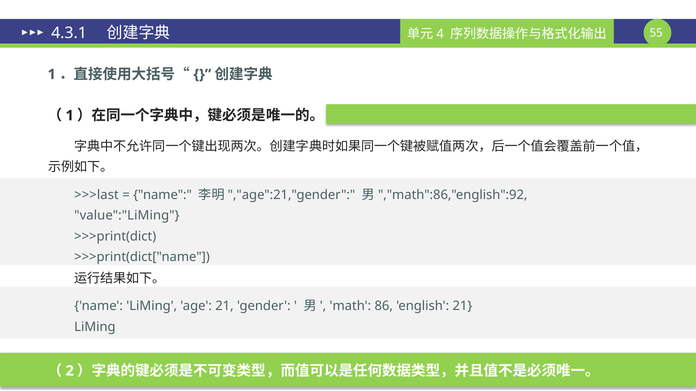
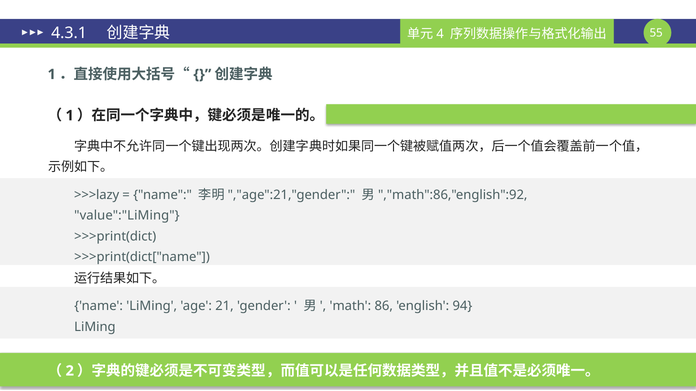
>>>last: >>>last -> >>>lazy (97, 195)
english 21: 21 -> 94 (462, 306)
